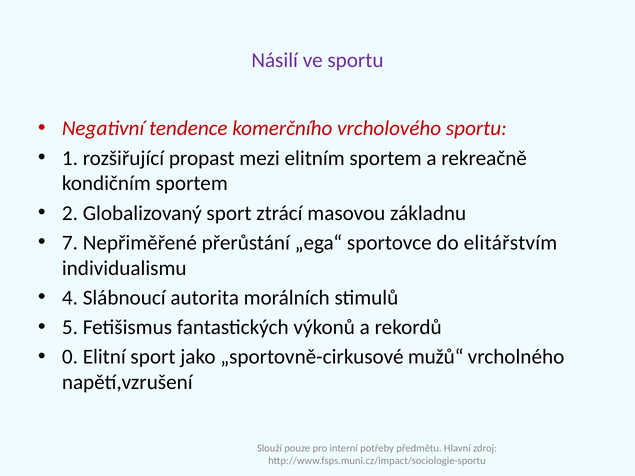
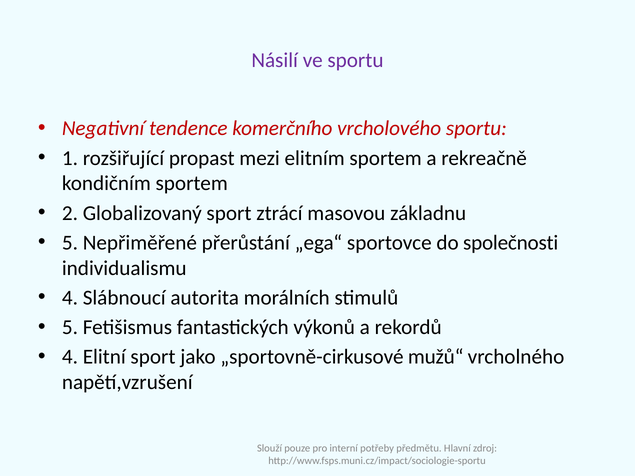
7: 7 -> 5 (70, 243)
elitářstvím: elitářstvím -> společnosti (511, 243)
0: 0 -> 4 (70, 357)
